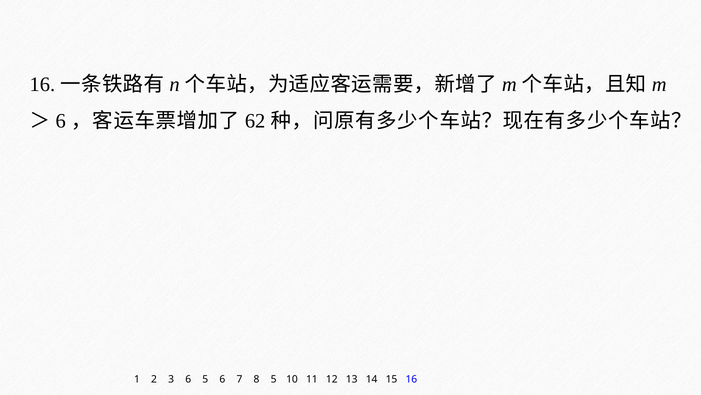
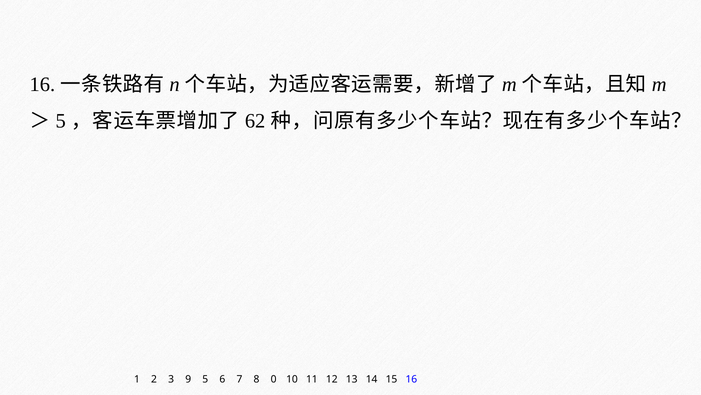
6: 6 -> 5 (61, 121)
3 6: 6 -> 9 (188, 379)
8 5: 5 -> 0 (274, 379)
